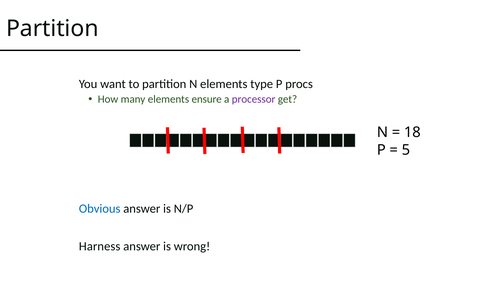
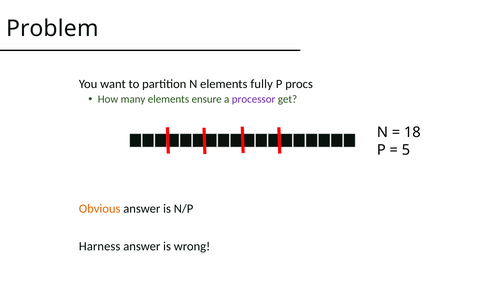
Partition: Partition -> Problem (52, 28)
type: type -> fully (262, 84)
Obvious colour: blue -> orange (100, 209)
